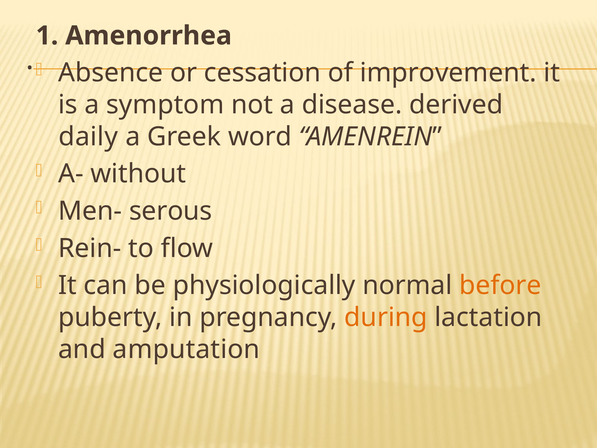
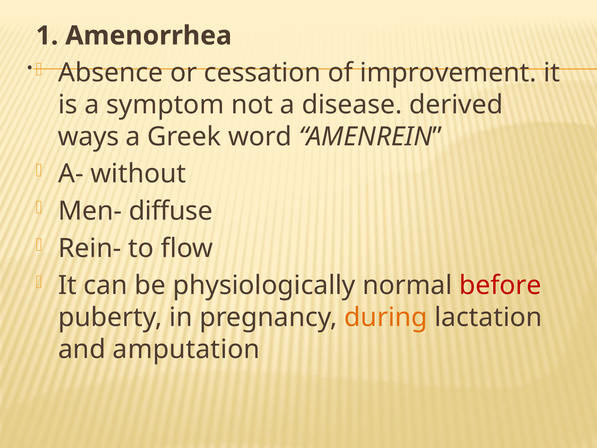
daily: daily -> ways (88, 137)
serous: serous -> diffuse (171, 211)
before colour: orange -> red (500, 285)
